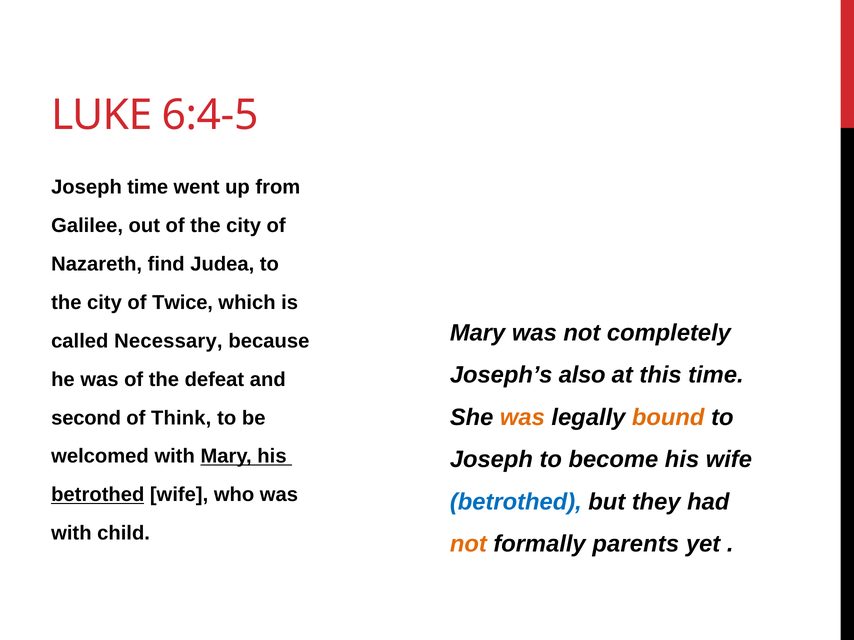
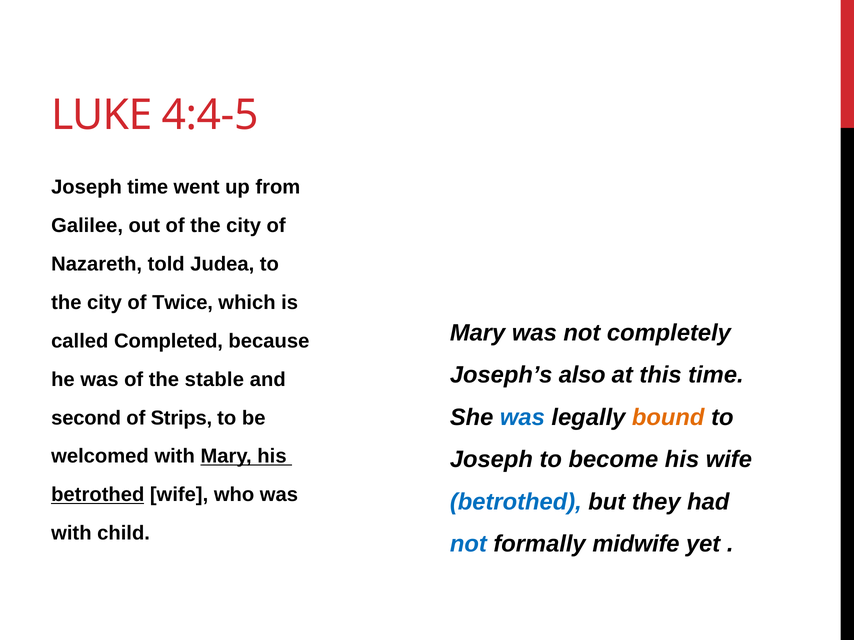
6:4-5: 6:4-5 -> 4:4-5 (210, 115)
find: find -> told (166, 264)
Necessary: Necessary -> Completed (169, 341)
defeat: defeat -> stable (214, 380)
was colour: orange -> blue (522, 418)
Think: Think -> Strips (181, 418)
not colour: orange -> blue (468, 545)
parents: parents -> midwife (636, 545)
